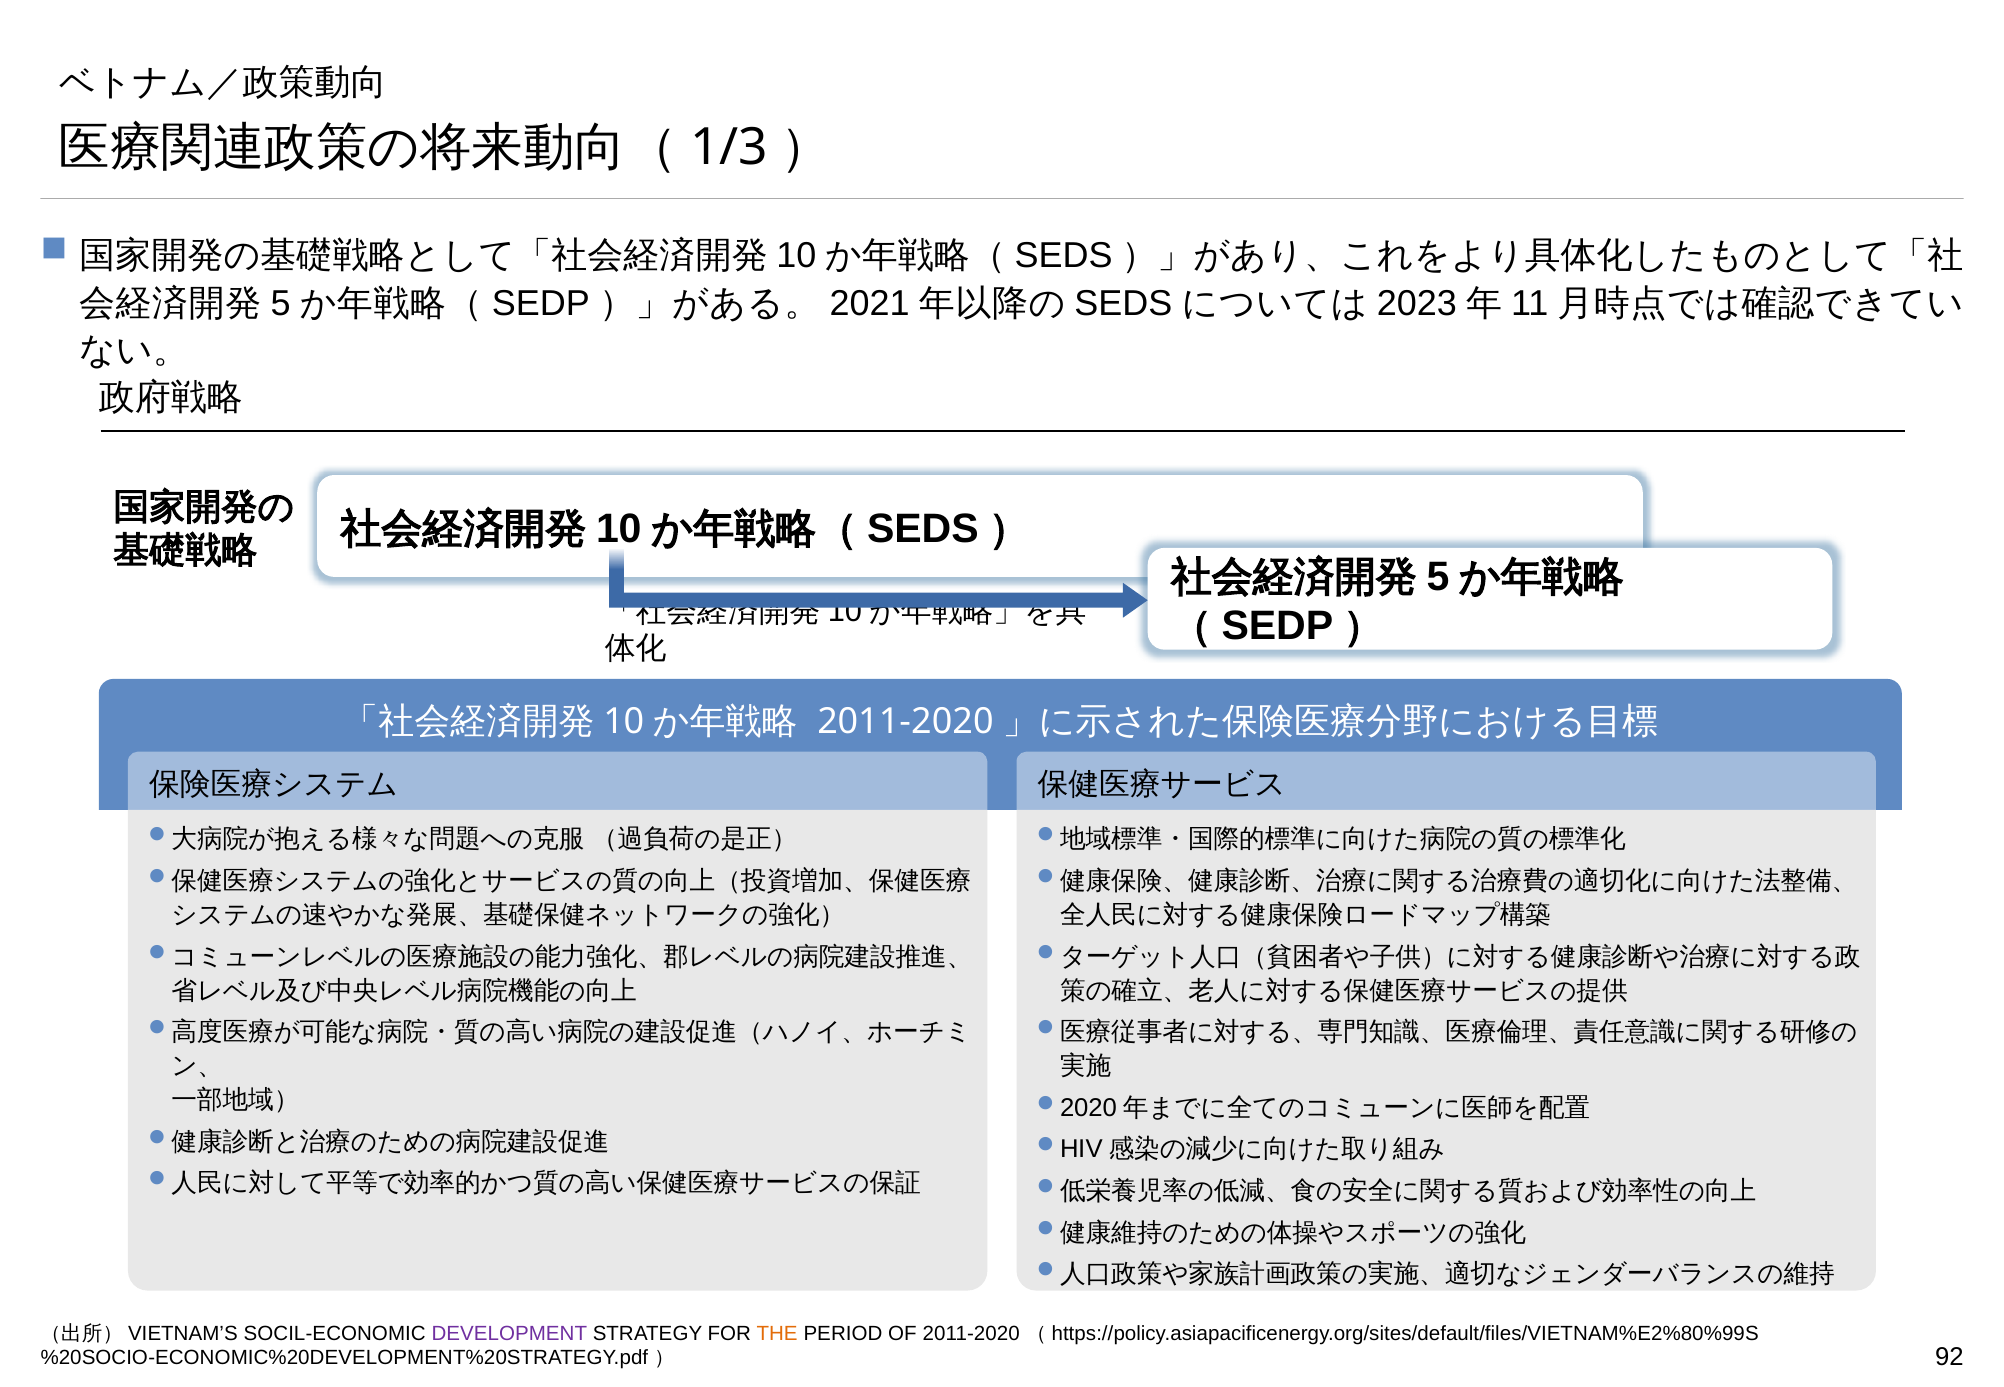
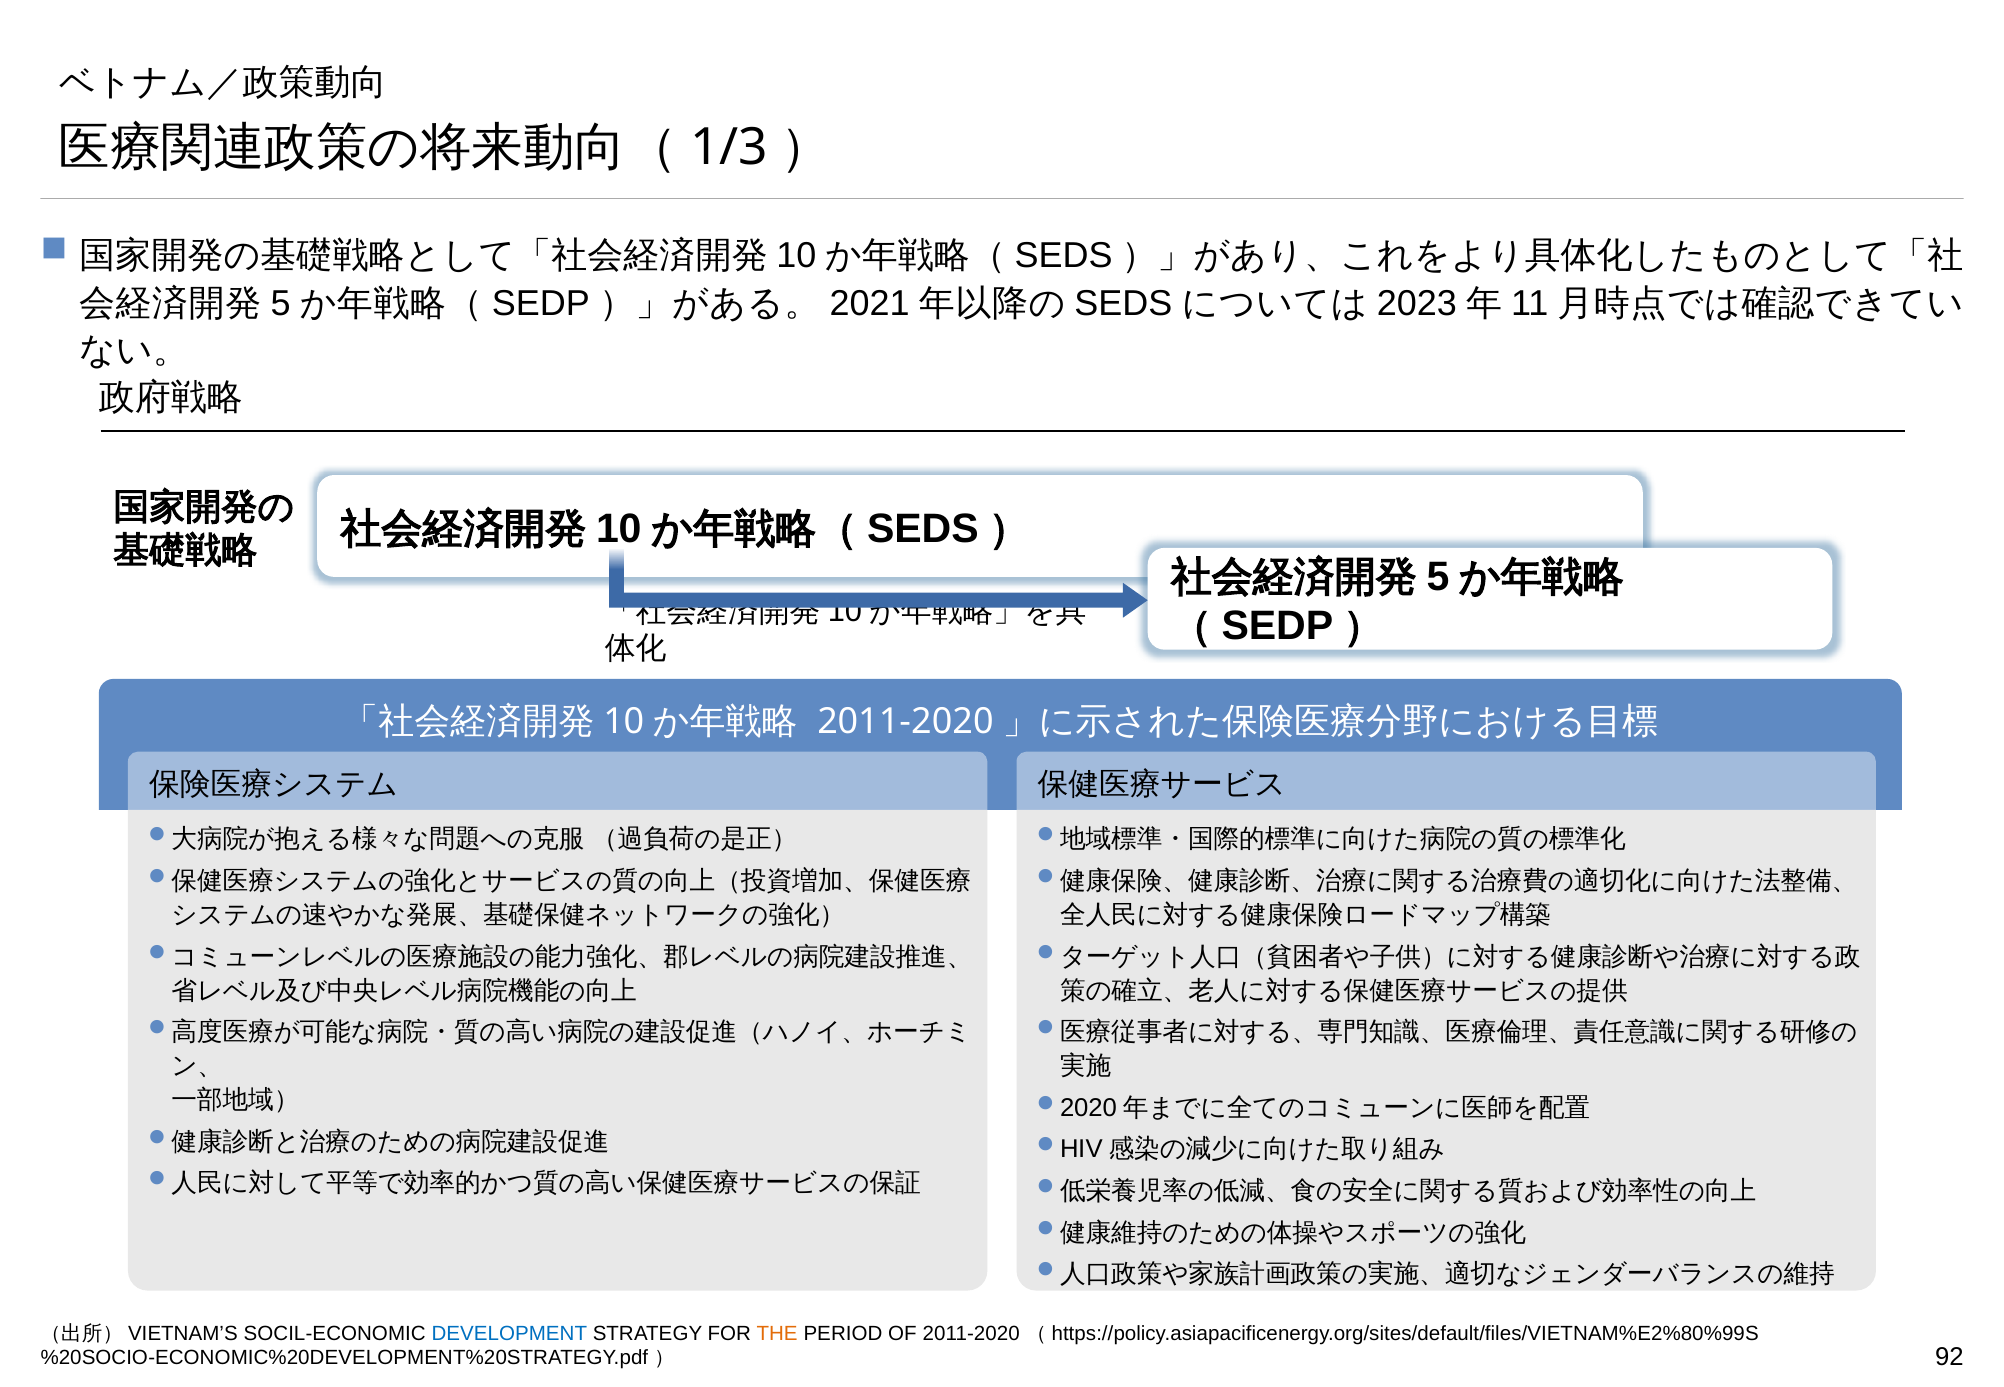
DEVELOPMENT colour: purple -> blue (509, 1334)
